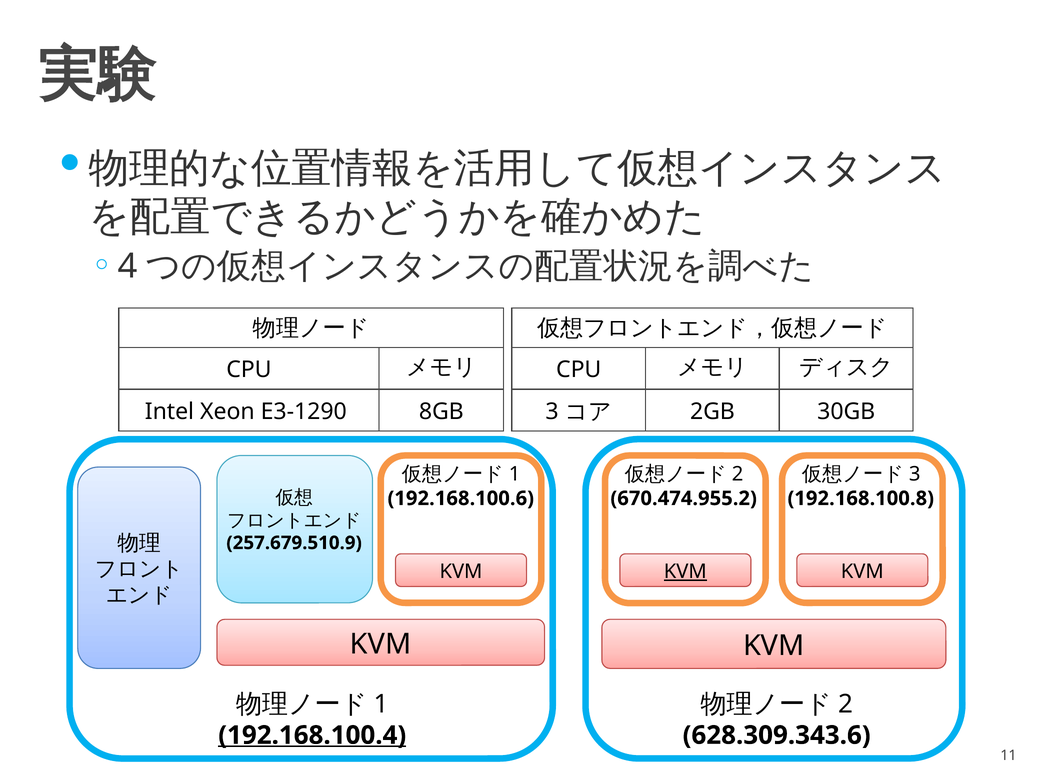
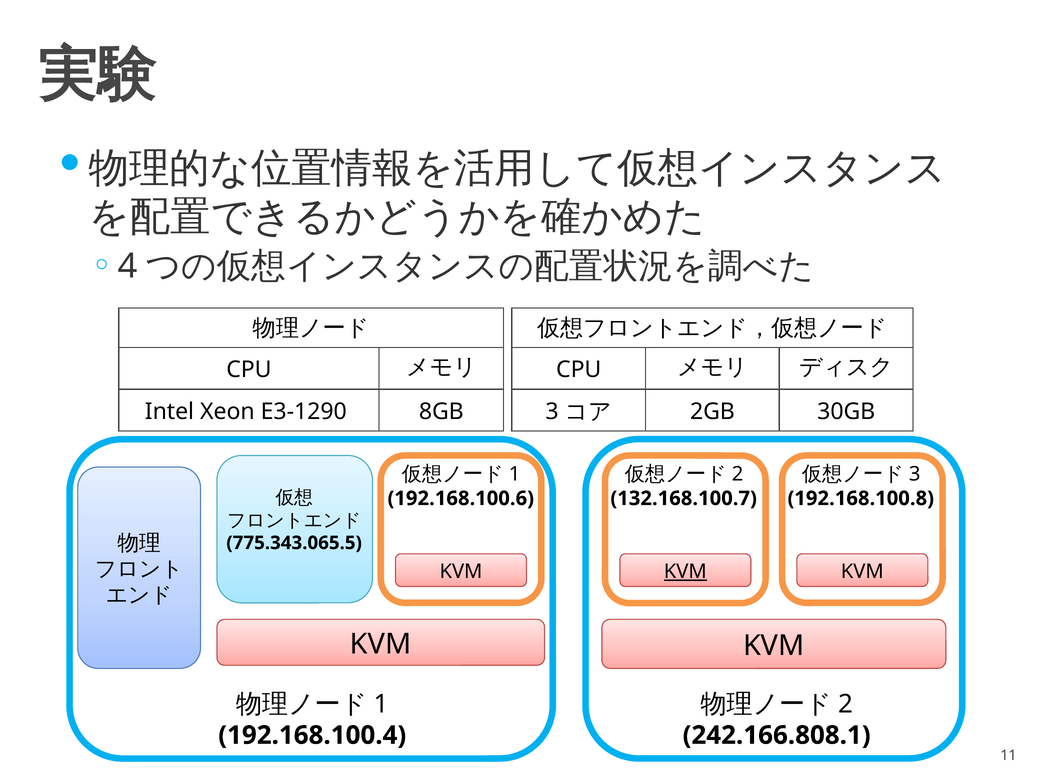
670.474.955.2: 670.474.955.2 -> 132.168.100.7 (684, 498)
257.679.510.9: 257.679.510.9 -> 775.343.065.5 (294, 543)
192.168.100.4 underline: present -> none (312, 735)
628.309.343.6: 628.309.343.6 -> 242.166.808.1 (777, 735)
